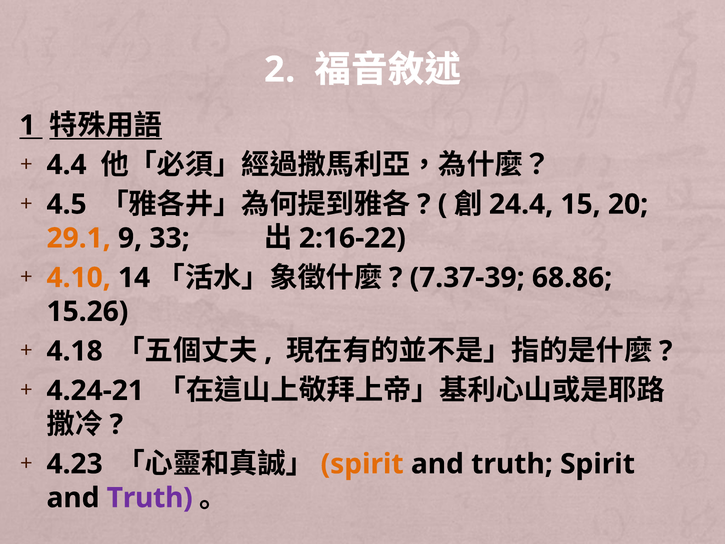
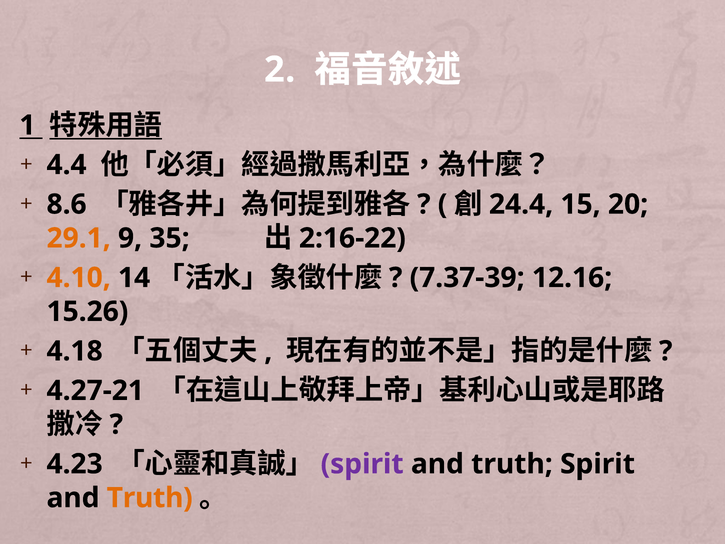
4.5: 4.5 -> 8.6 (67, 204)
33: 33 -> 35 (170, 238)
68.86: 68.86 -> 12.16 (572, 278)
4.24-21: 4.24-21 -> 4.27-21 (95, 390)
spirit colour: orange -> purple (362, 464)
Truth colour: purple -> orange (150, 498)
